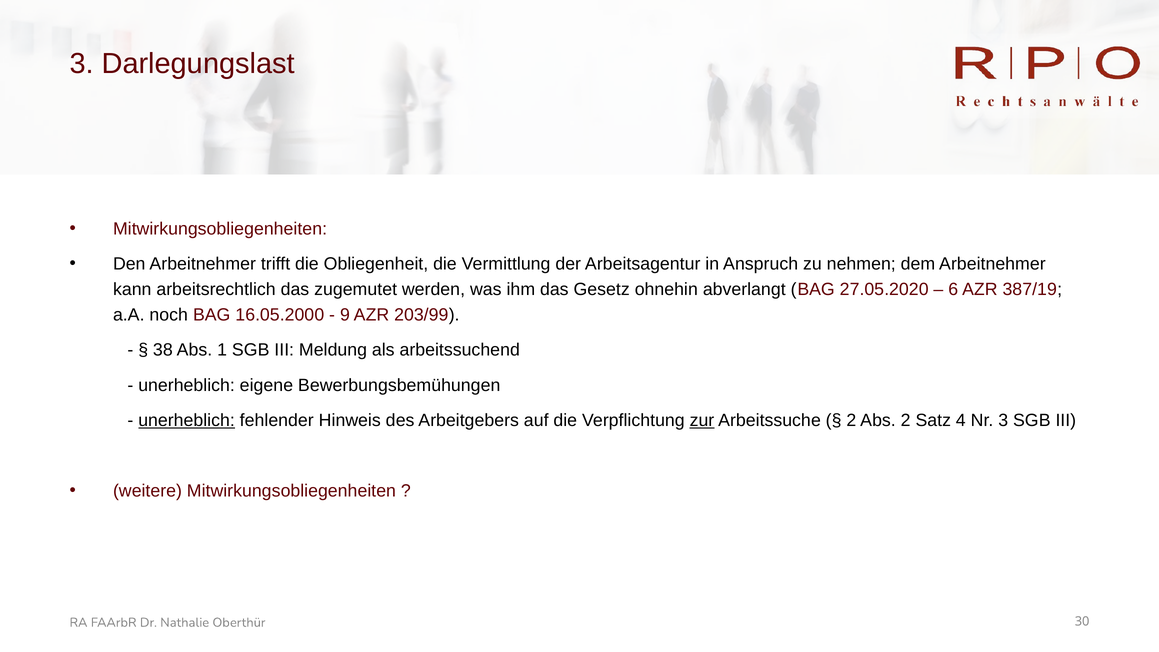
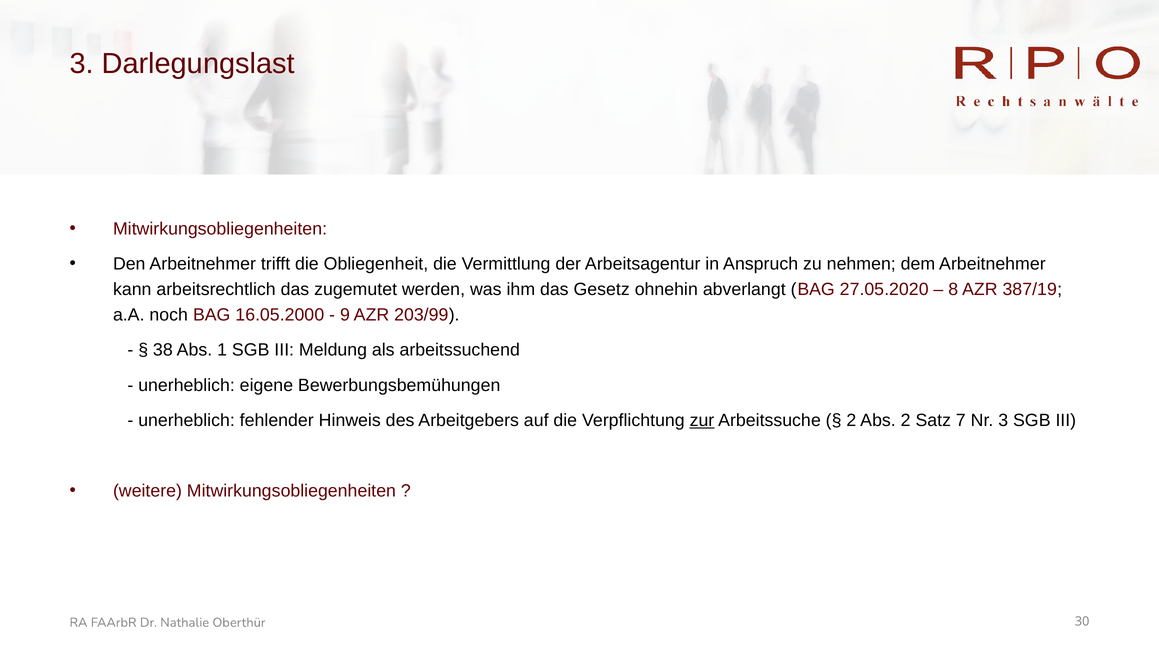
6: 6 -> 8 (953, 289)
unerheblich underline: present -> none (187, 420)
4: 4 -> 7 (961, 420)
